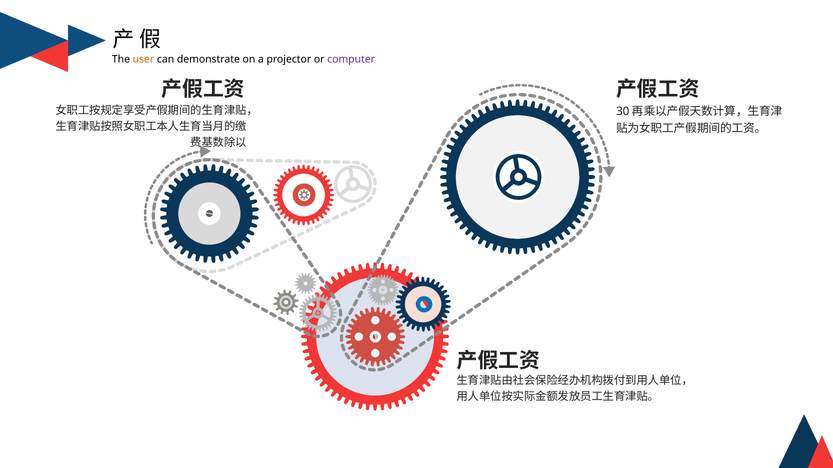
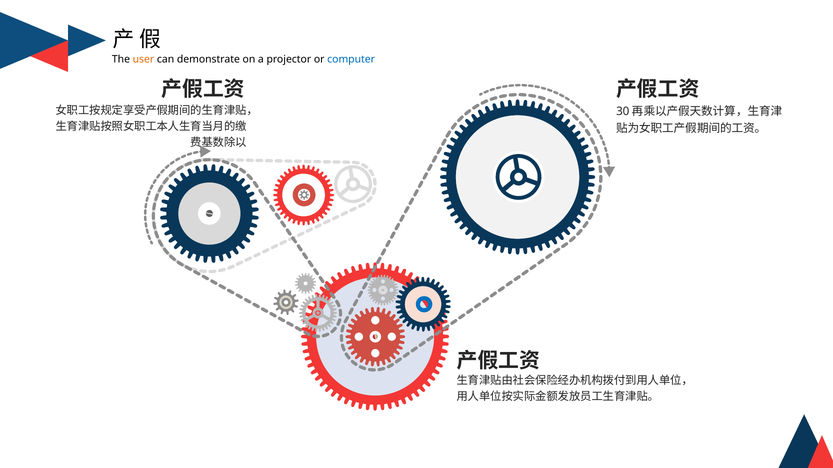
computer colour: purple -> blue (351, 60)
